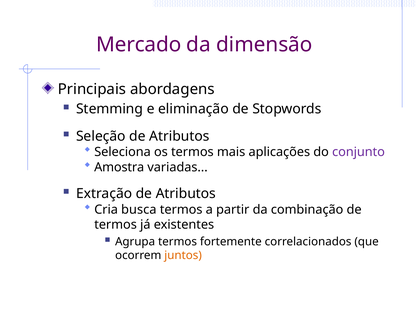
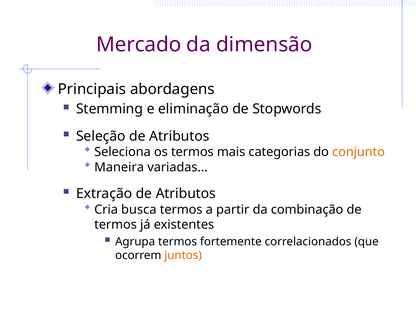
aplicações: aplicações -> categorias (279, 152)
conjunto colour: purple -> orange (359, 152)
Amostra: Amostra -> Maneira (119, 167)
